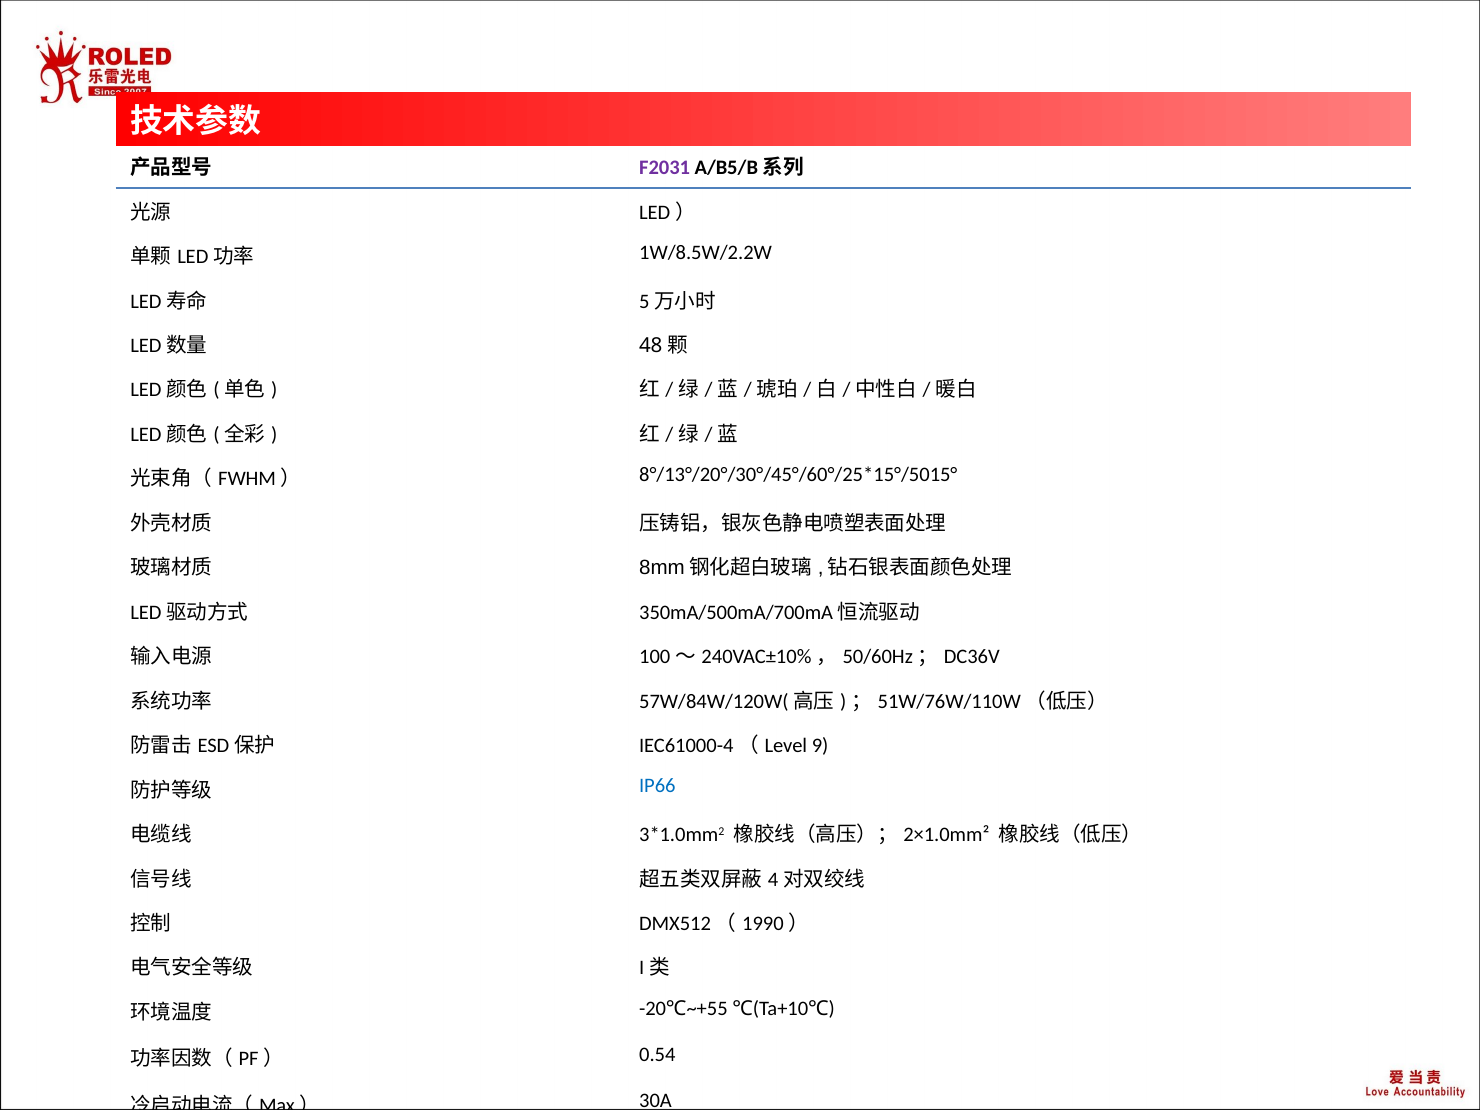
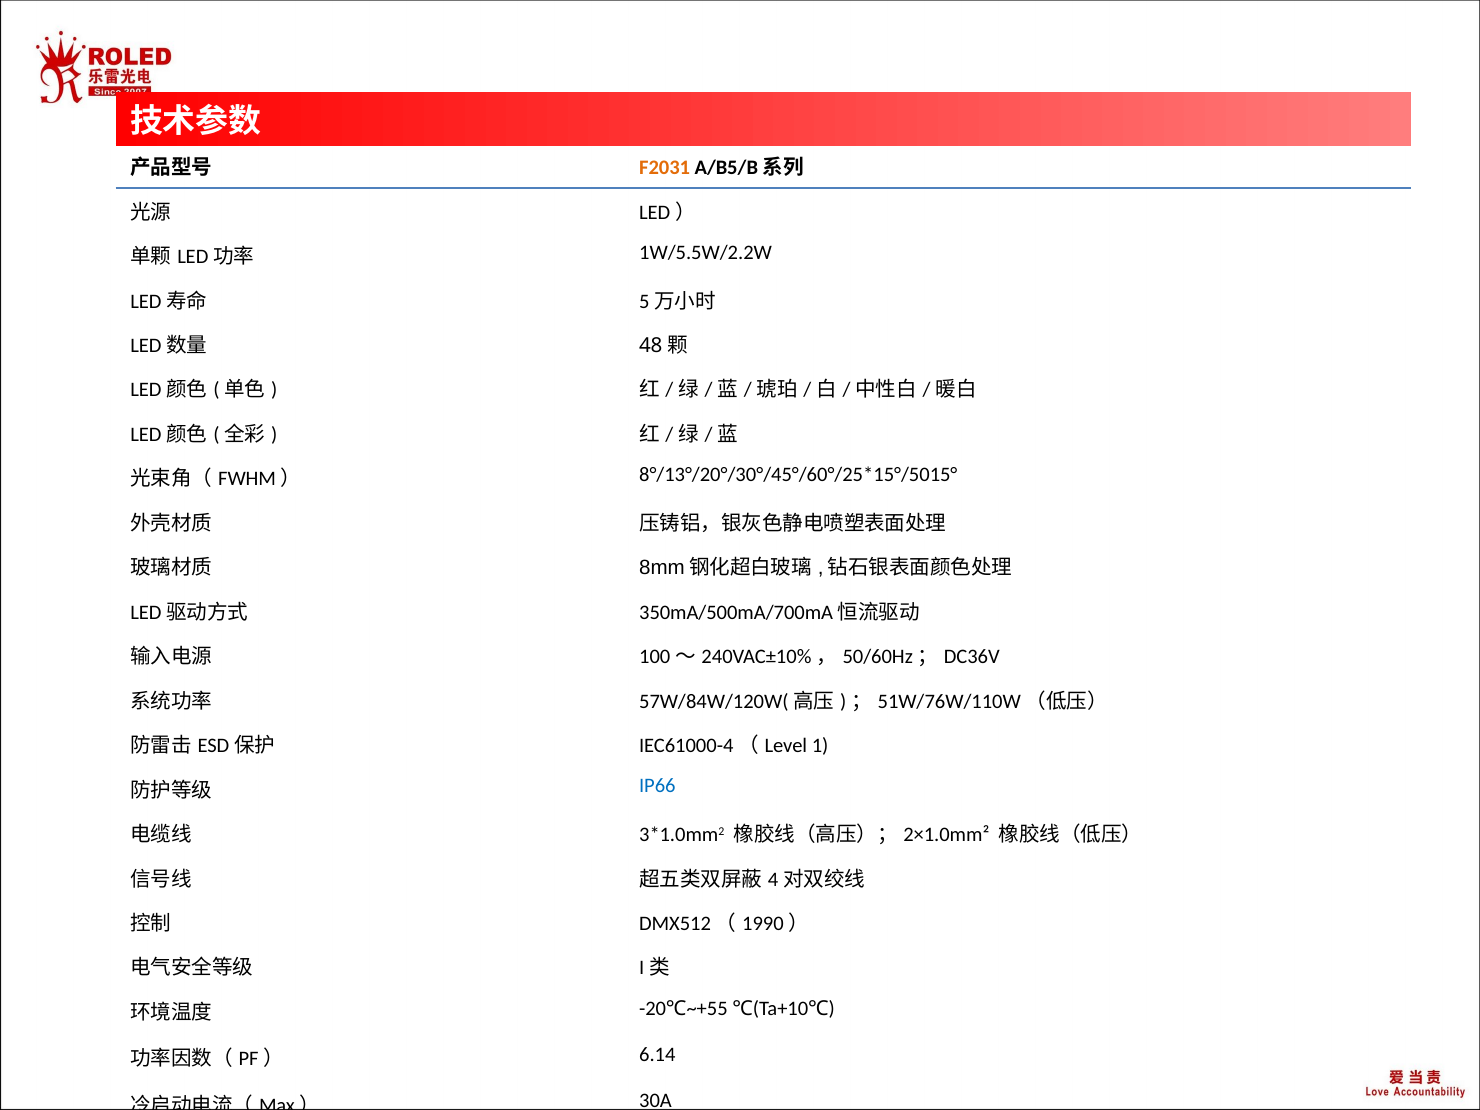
F2031 colour: purple -> orange (665, 168)
1W/8.5W/2.2W: 1W/8.5W/2.2W -> 1W/5.5W/2.2W (706, 253)
9: 9 -> 1 (820, 746)
0.54: 0.54 -> 6.14 (657, 1055)
